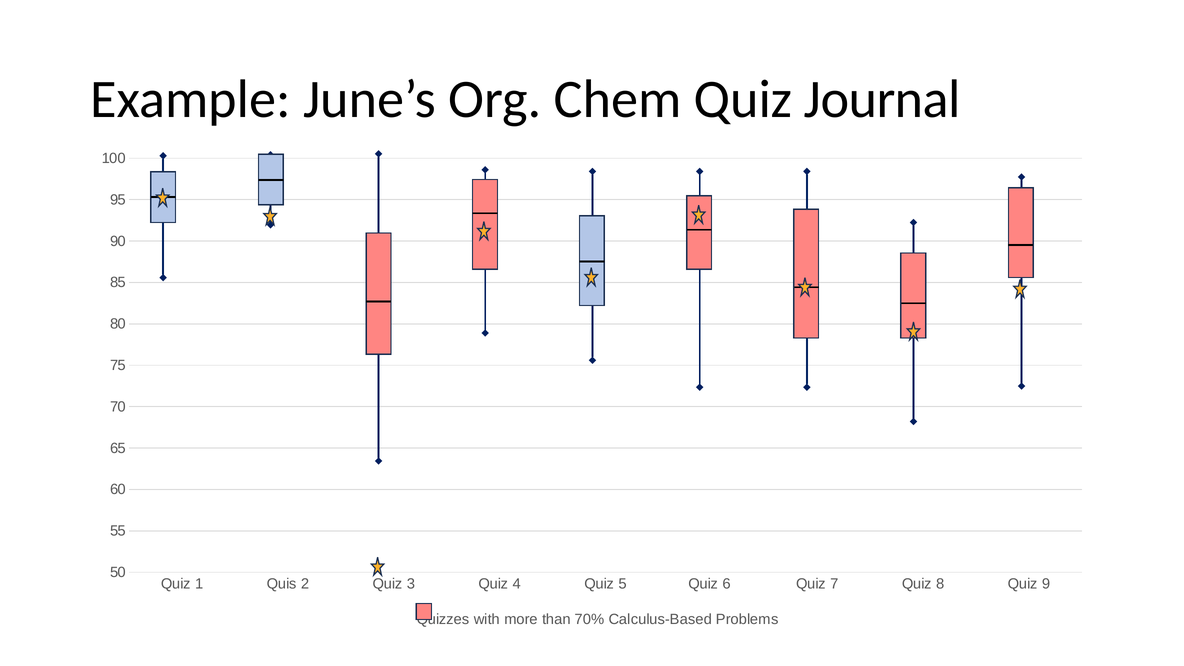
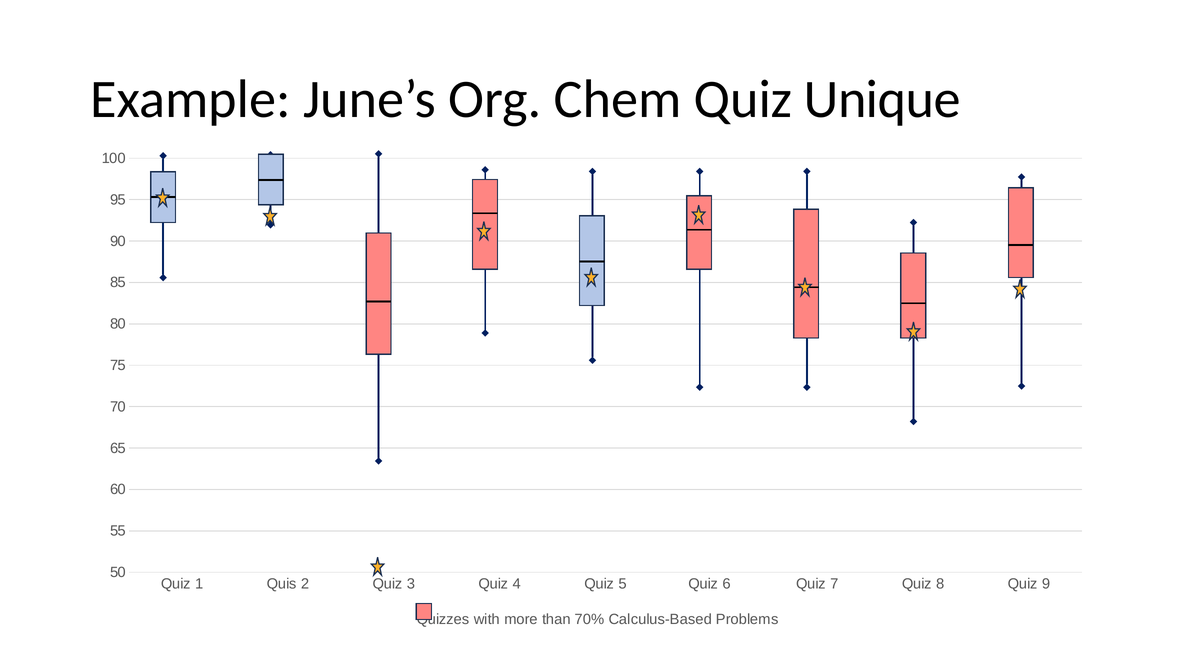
Journal: Journal -> Unique (882, 99)
